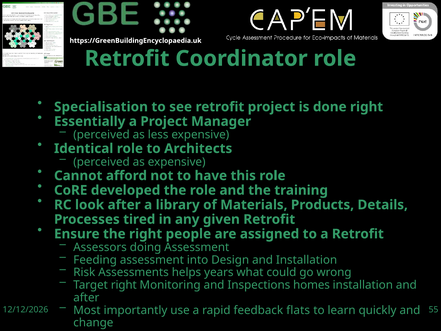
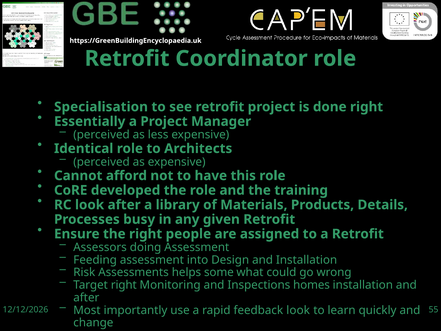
tired: tired -> busy (139, 219)
years: years -> some (219, 272)
feedback flats: flats -> look (298, 310)
